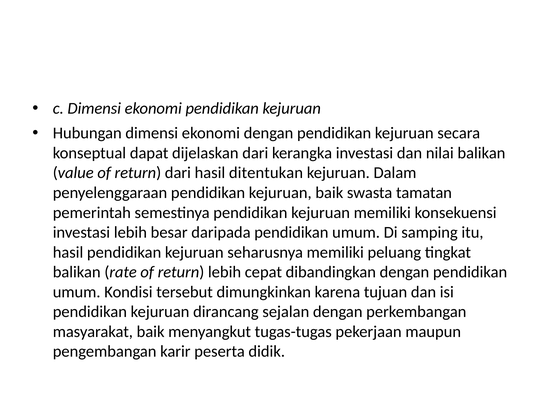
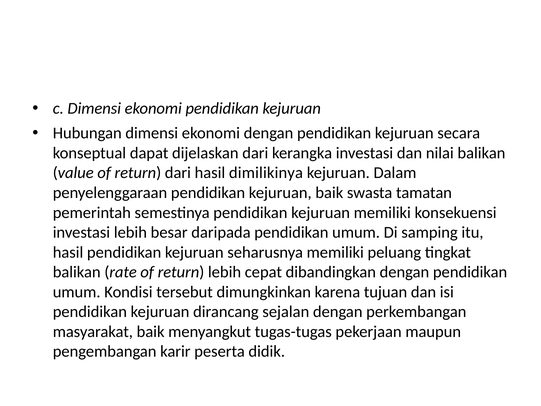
ditentukan: ditentukan -> dimilikinya (266, 173)
